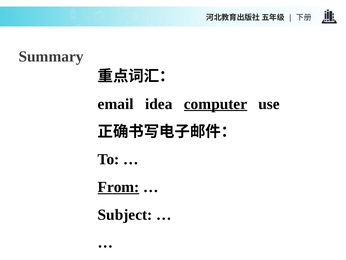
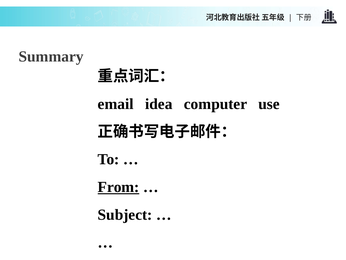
computer underline: present -> none (216, 104)
